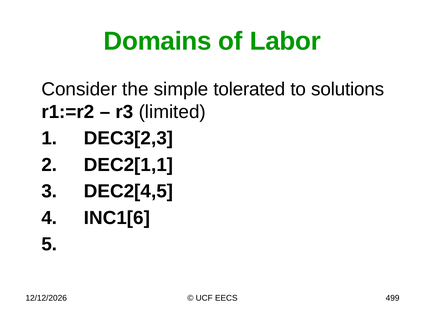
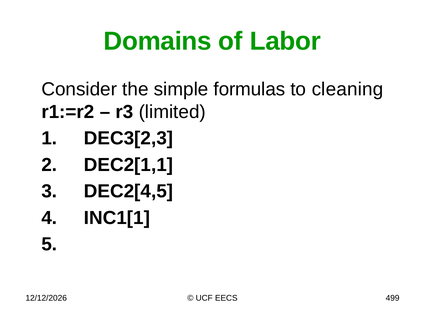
tolerated: tolerated -> formulas (249, 89)
solutions: solutions -> cleaning (348, 89)
INC1[6: INC1[6 -> INC1[1 (117, 218)
